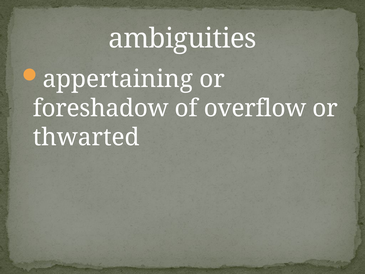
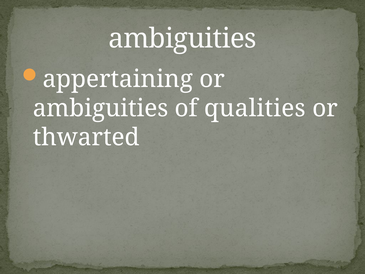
foreshadow: foreshadow -> ambiguities (101, 108)
overflow: overflow -> qualities (255, 108)
